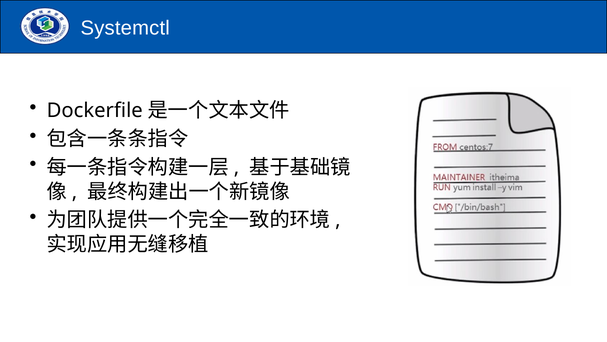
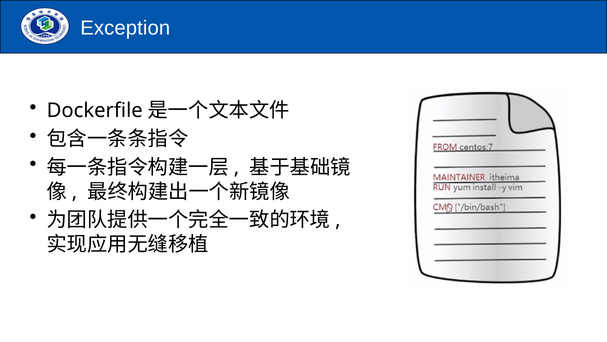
Systemctl: Systemctl -> Exception (125, 28)
